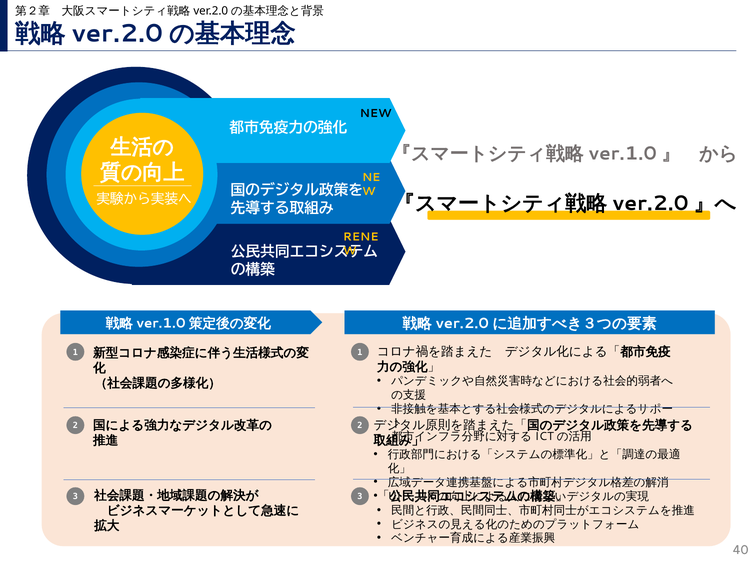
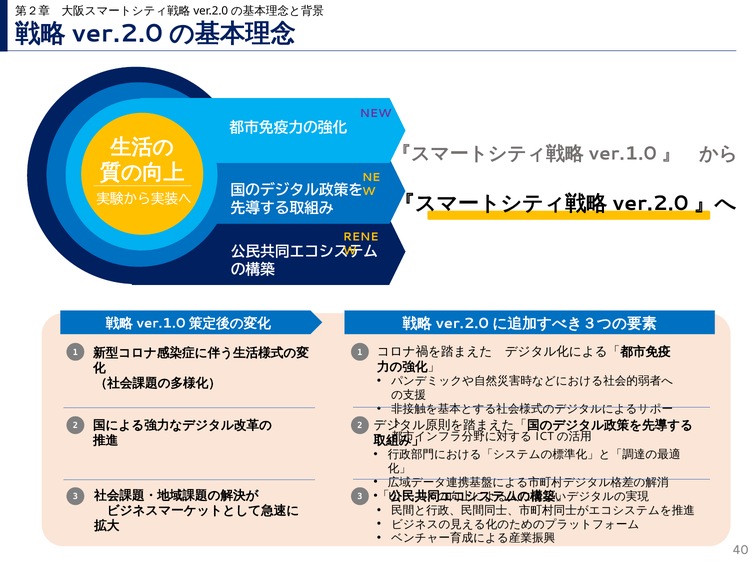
NEW colour: black -> purple (376, 114)
